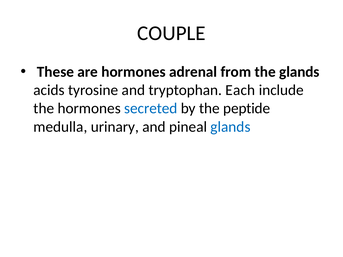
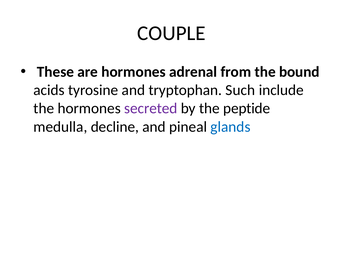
the glands: glands -> bound (299, 72)
Each: Each -> Such (240, 90)
secreted colour: blue -> purple (151, 109)
urinary: urinary -> decline (115, 127)
